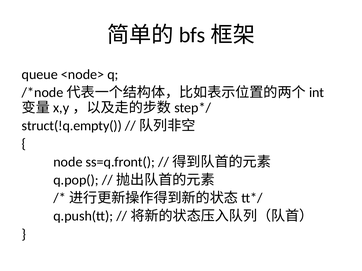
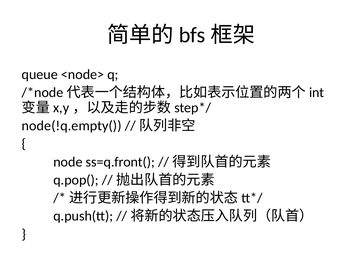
struct(!q.empty(: struct(!q.empty( -> node(!q.empty( (72, 126)
